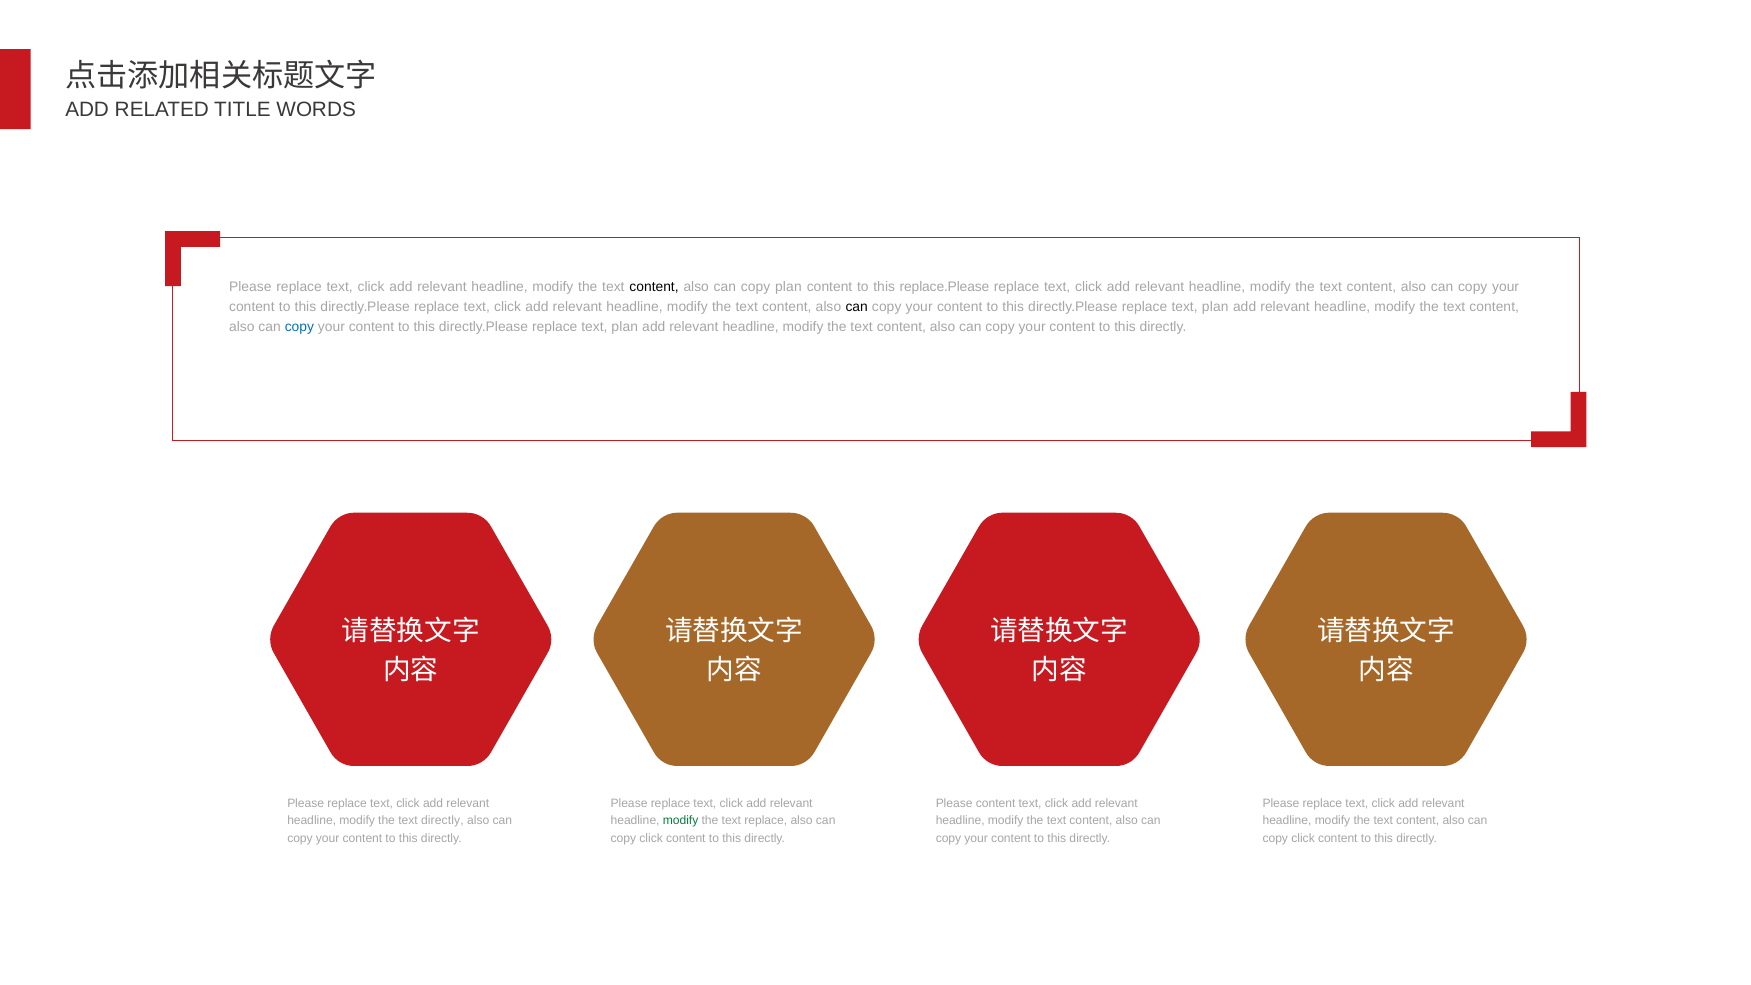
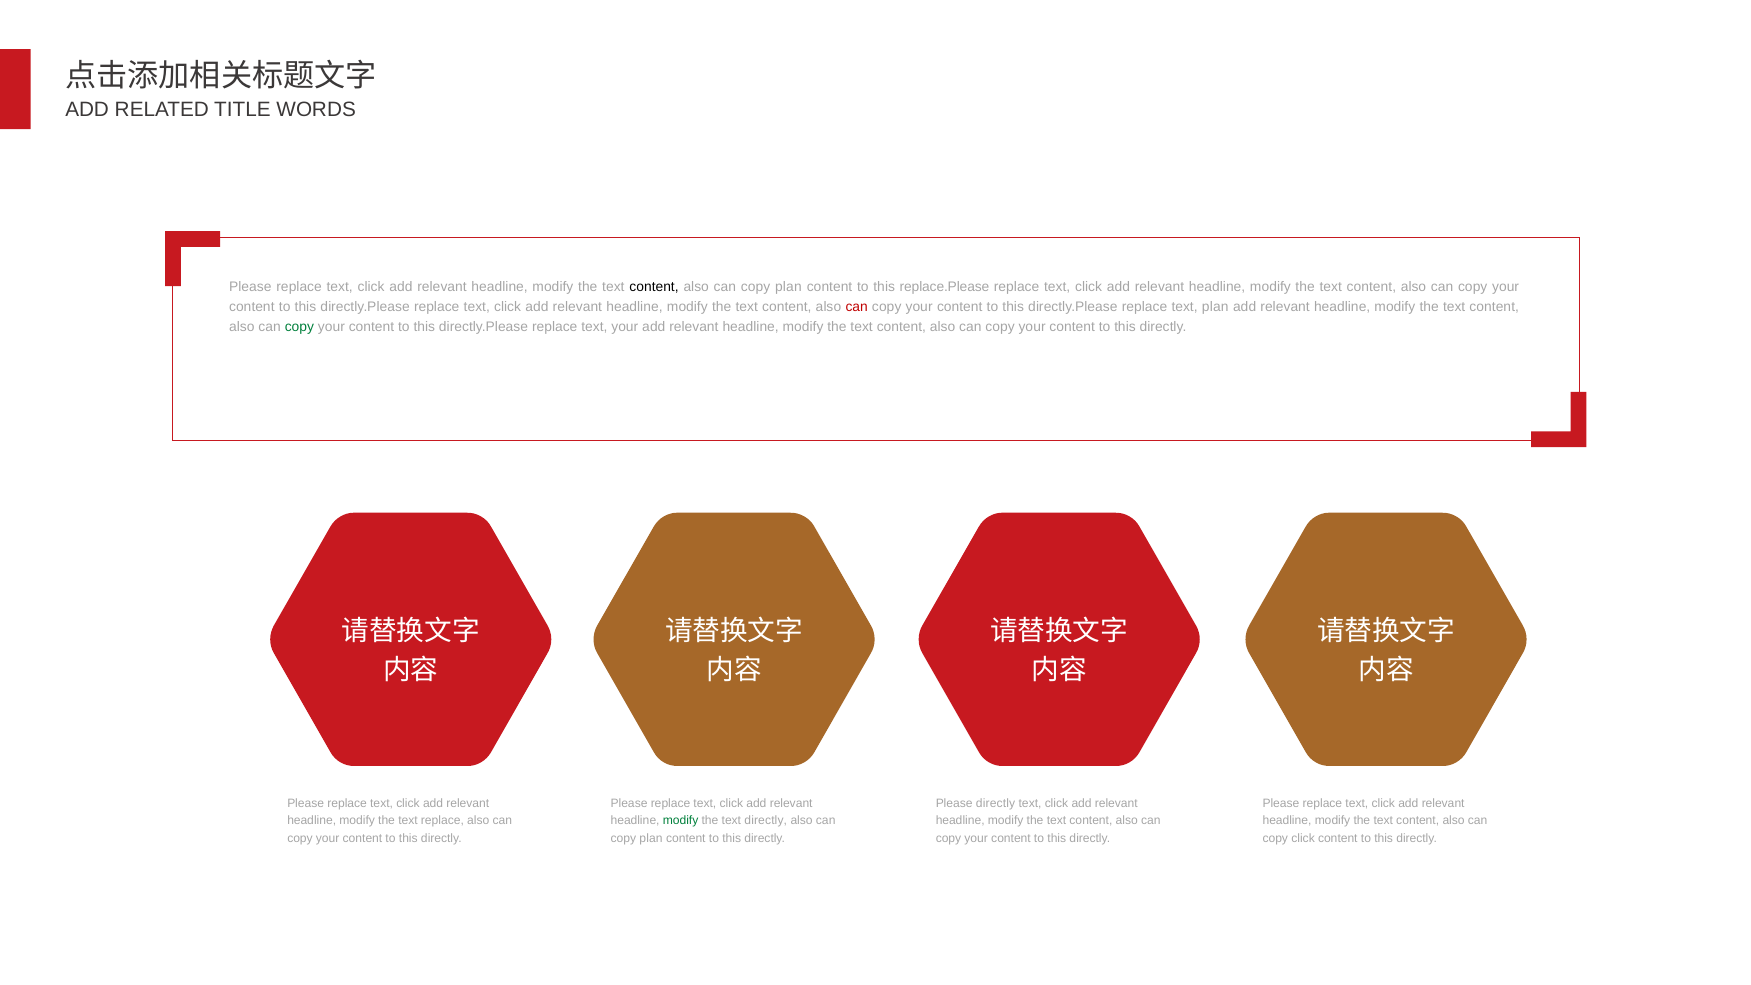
can colour: black -> red (857, 307)
copy colour: blue -> green (299, 327)
plan: plan -> your (625, 327)
Please content: content -> directly (996, 803)
text directly: directly -> replace (442, 821)
text replace: replace -> directly (766, 821)
click: click -> plan (651, 838)
